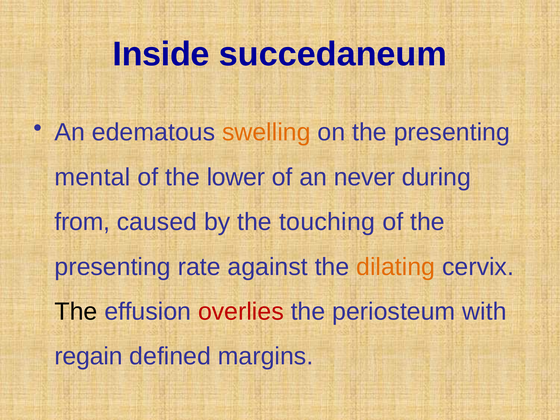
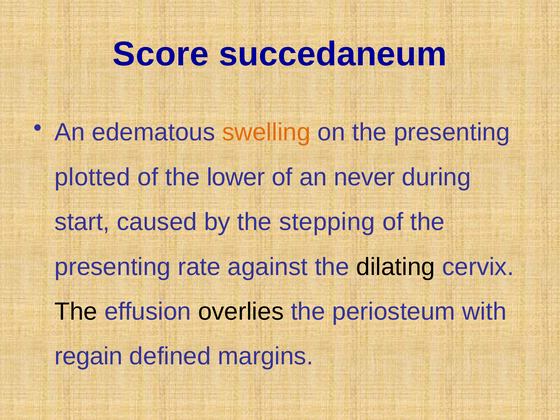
Inside: Inside -> Score (161, 54)
mental: mental -> plotted (93, 177)
from: from -> start (82, 222)
touching: touching -> stepping (327, 222)
dilating colour: orange -> black (396, 267)
overlies colour: red -> black (241, 312)
